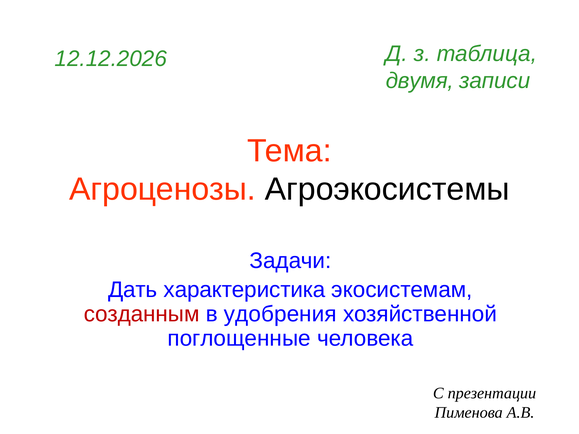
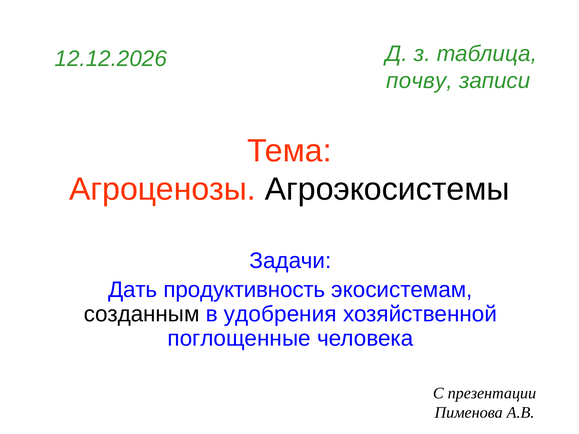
двумя: двумя -> почву (420, 81)
характеристика: характеристика -> продуктивность (244, 290)
созданным colour: red -> black (142, 314)
